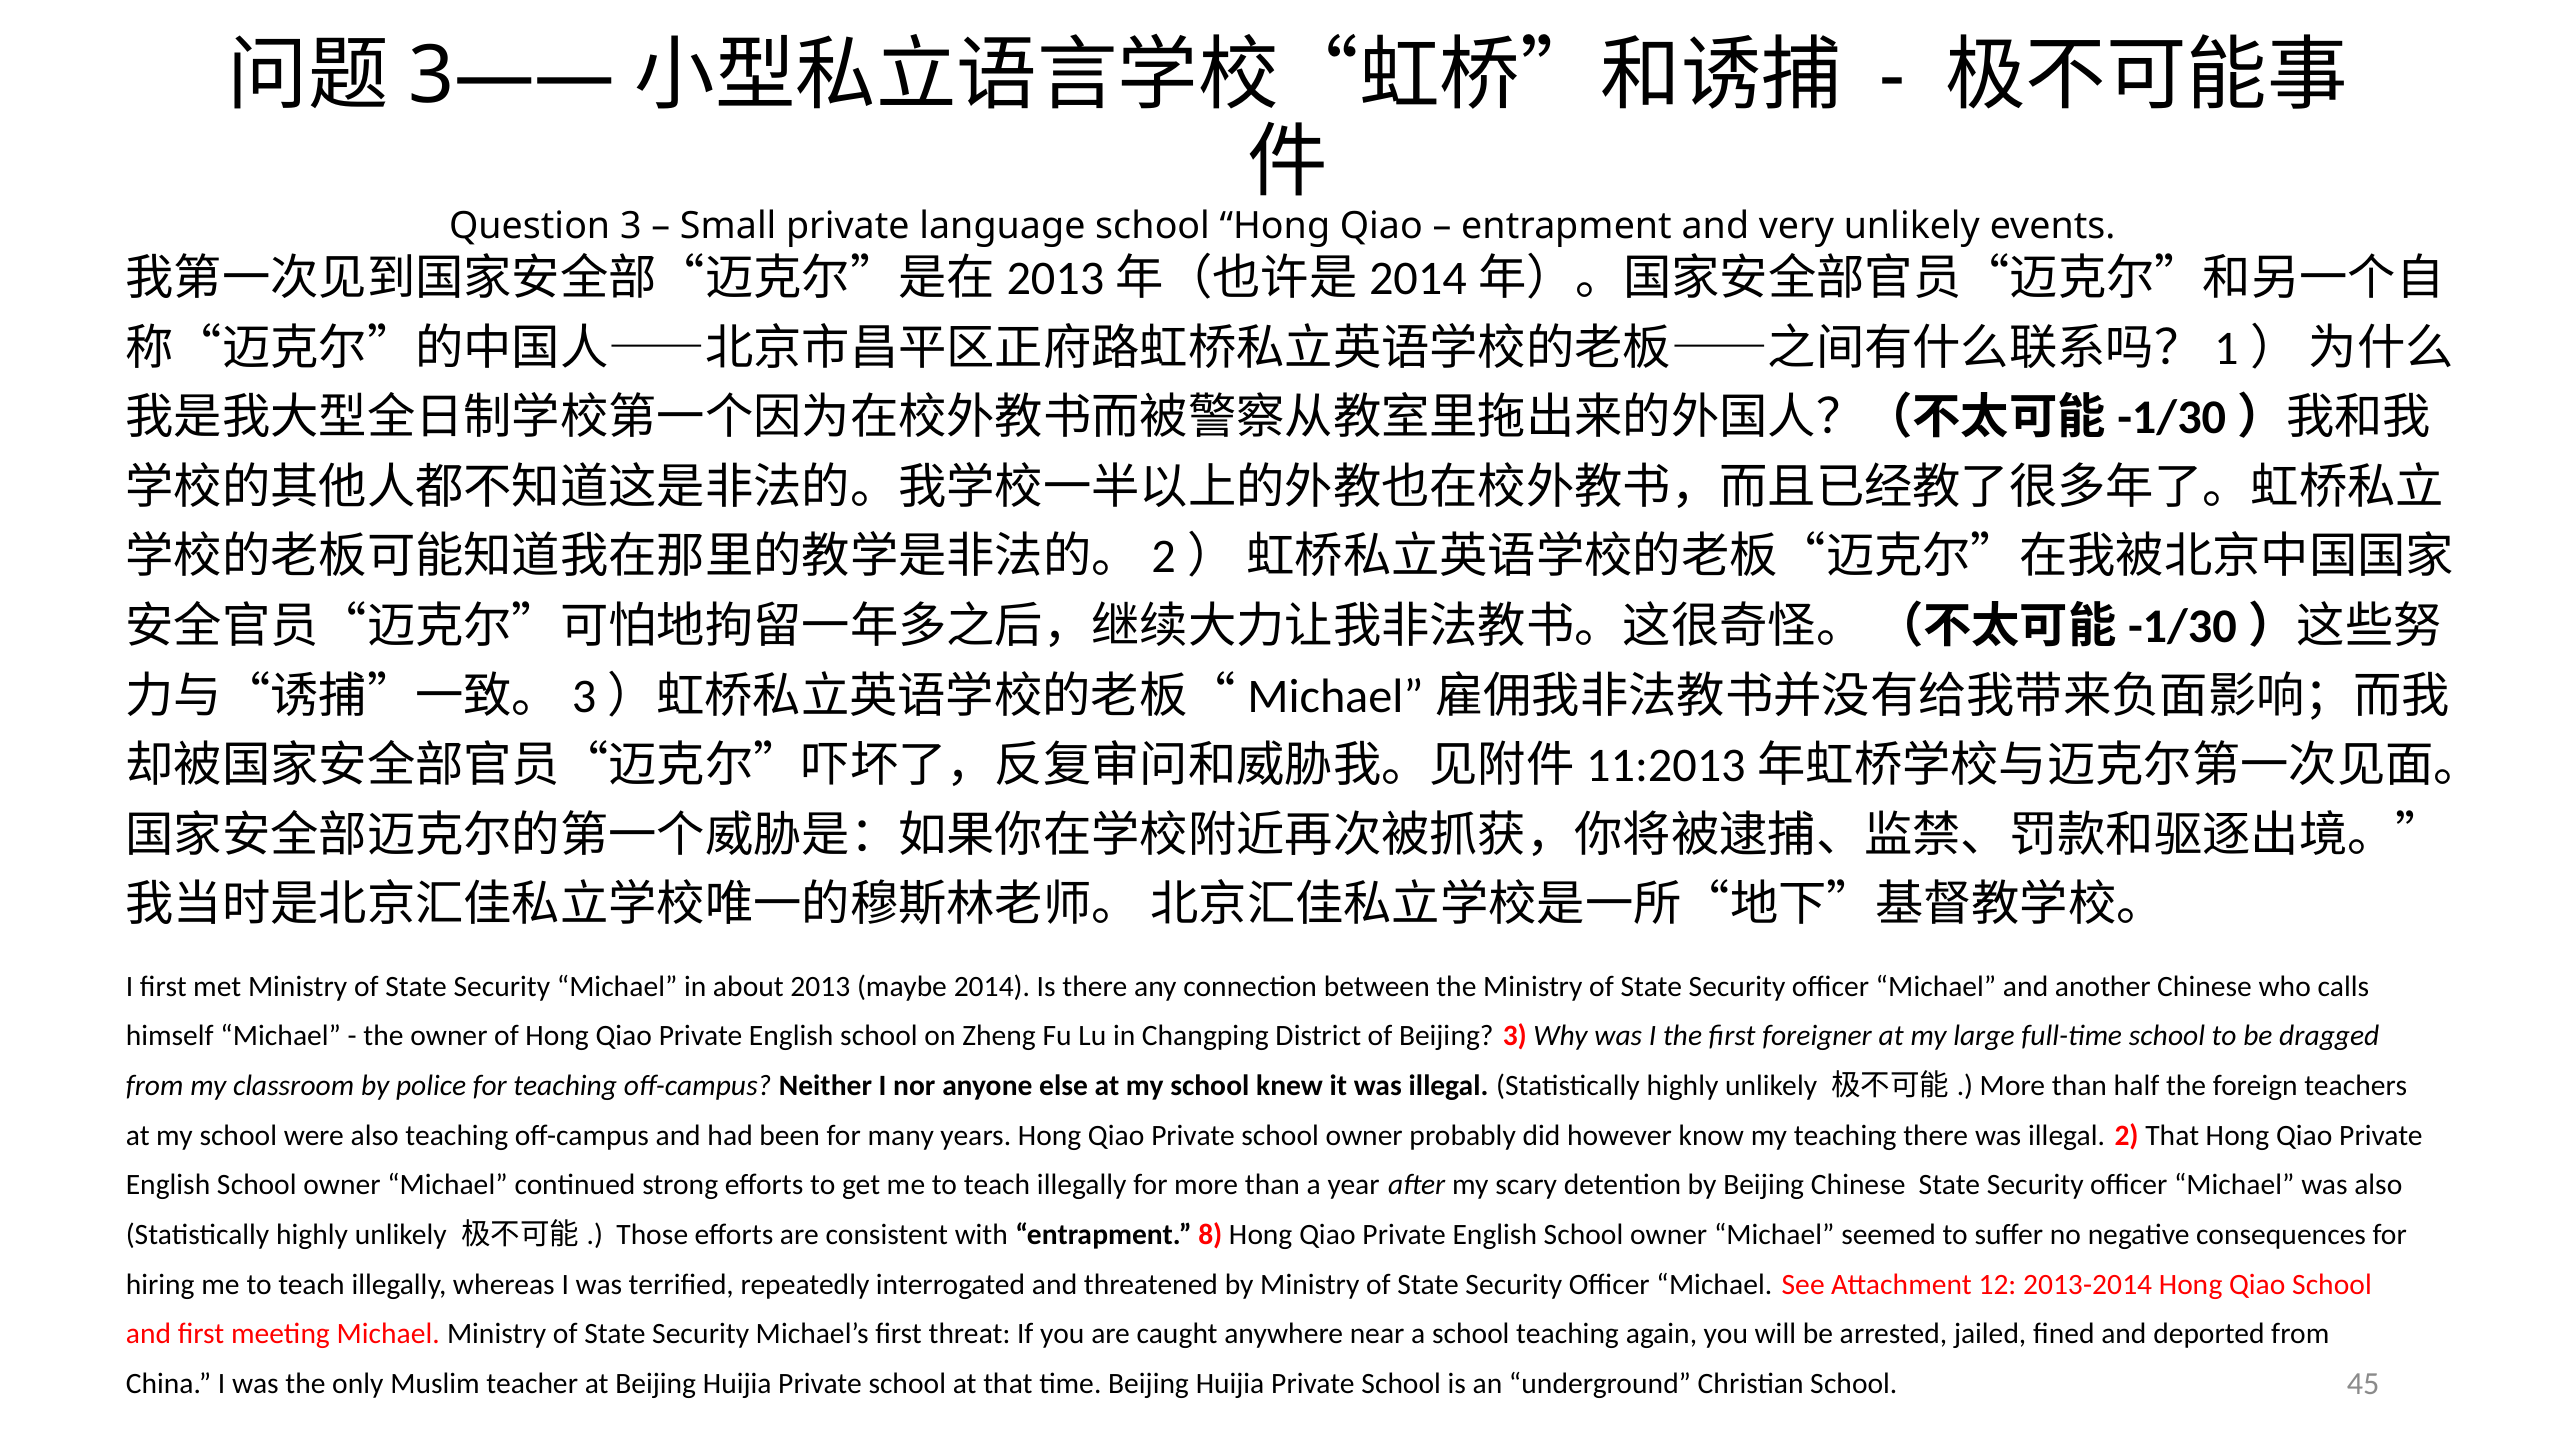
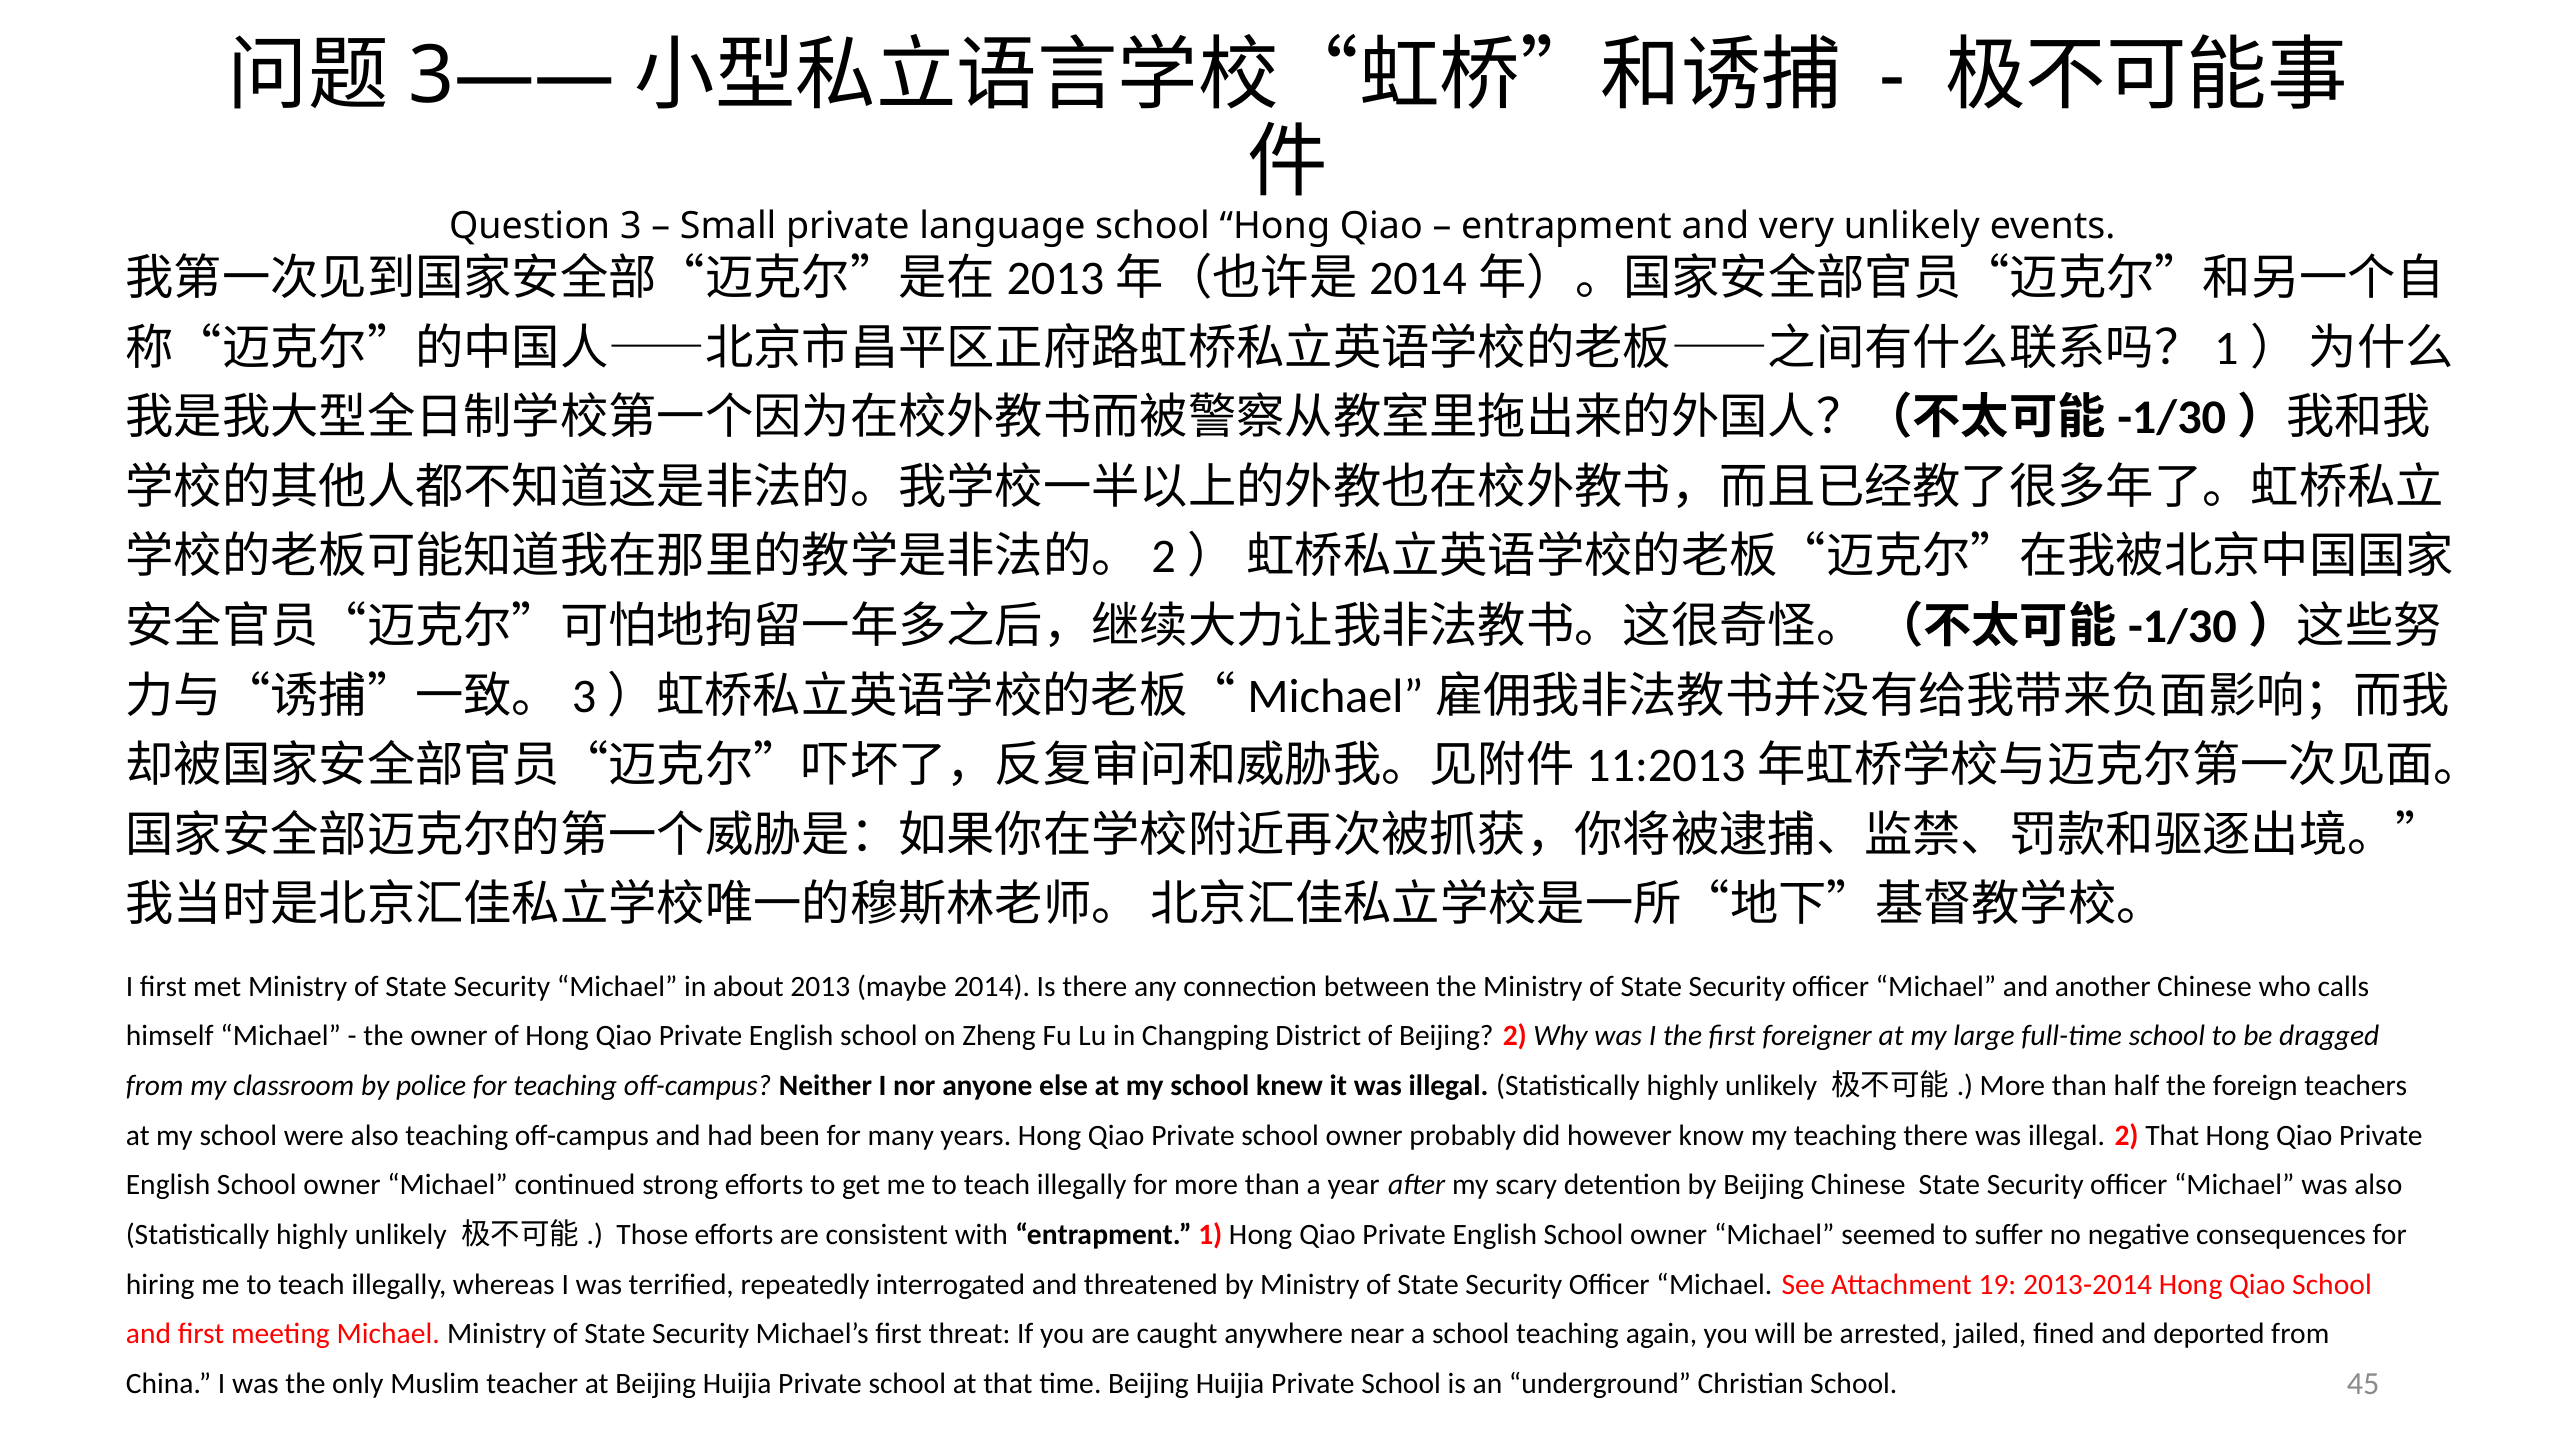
Beijing 3: 3 -> 2 (1515, 1036)
8: 8 -> 1 (1210, 1235)
12: 12 -> 19 (1997, 1285)
